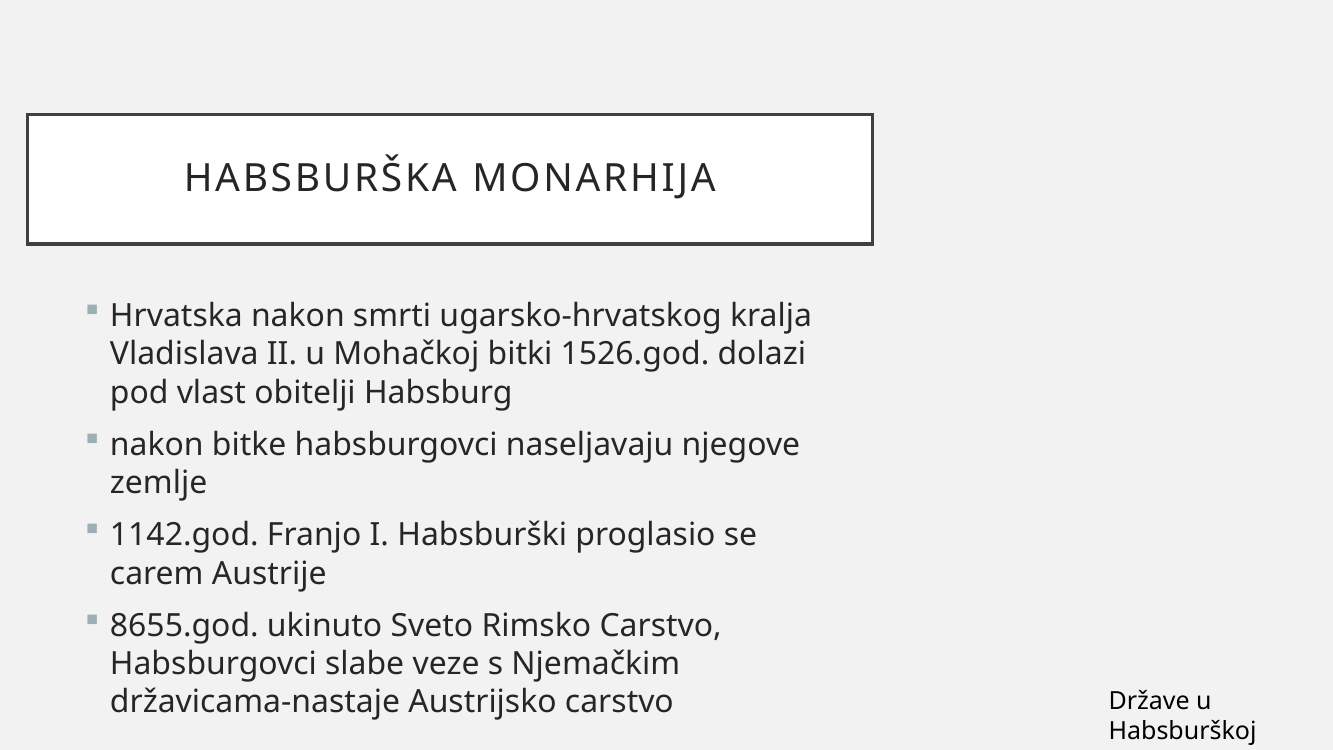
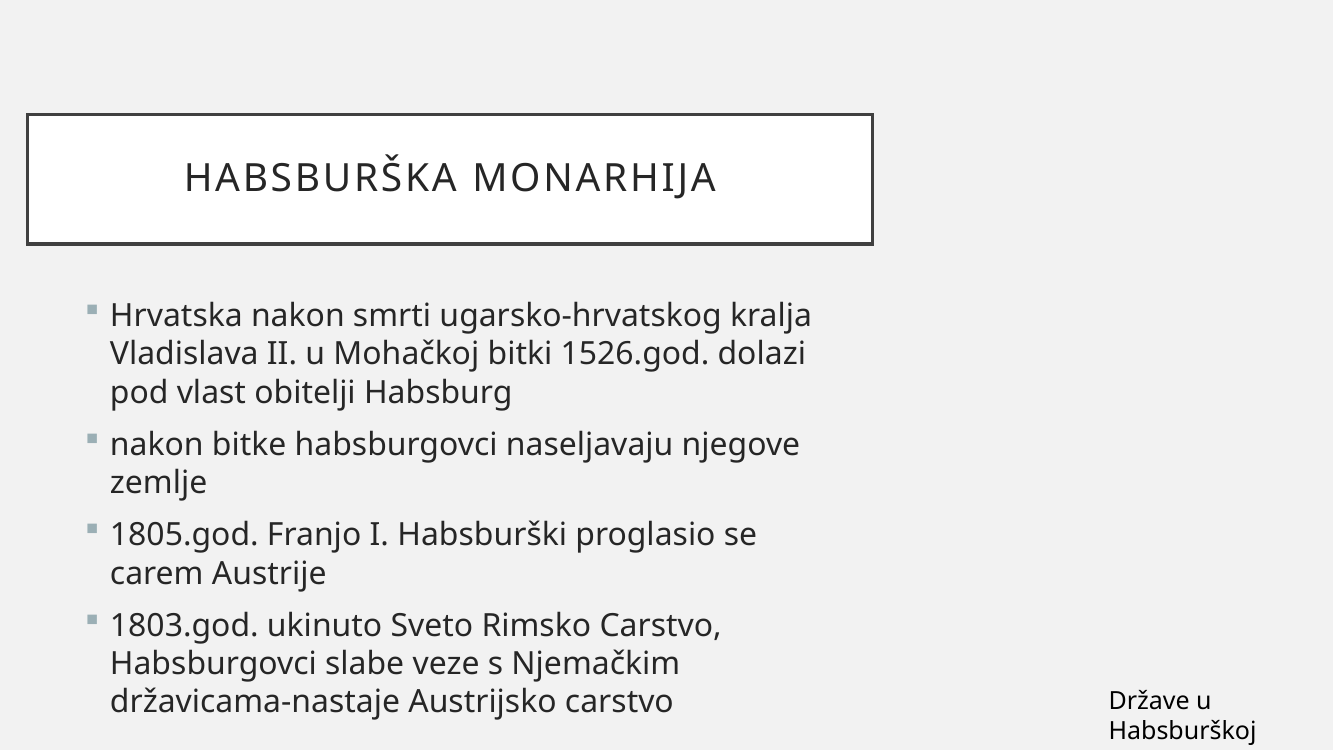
1142.god: 1142.god -> 1805.god (184, 535)
8655.god: 8655.god -> 1803.god (184, 626)
